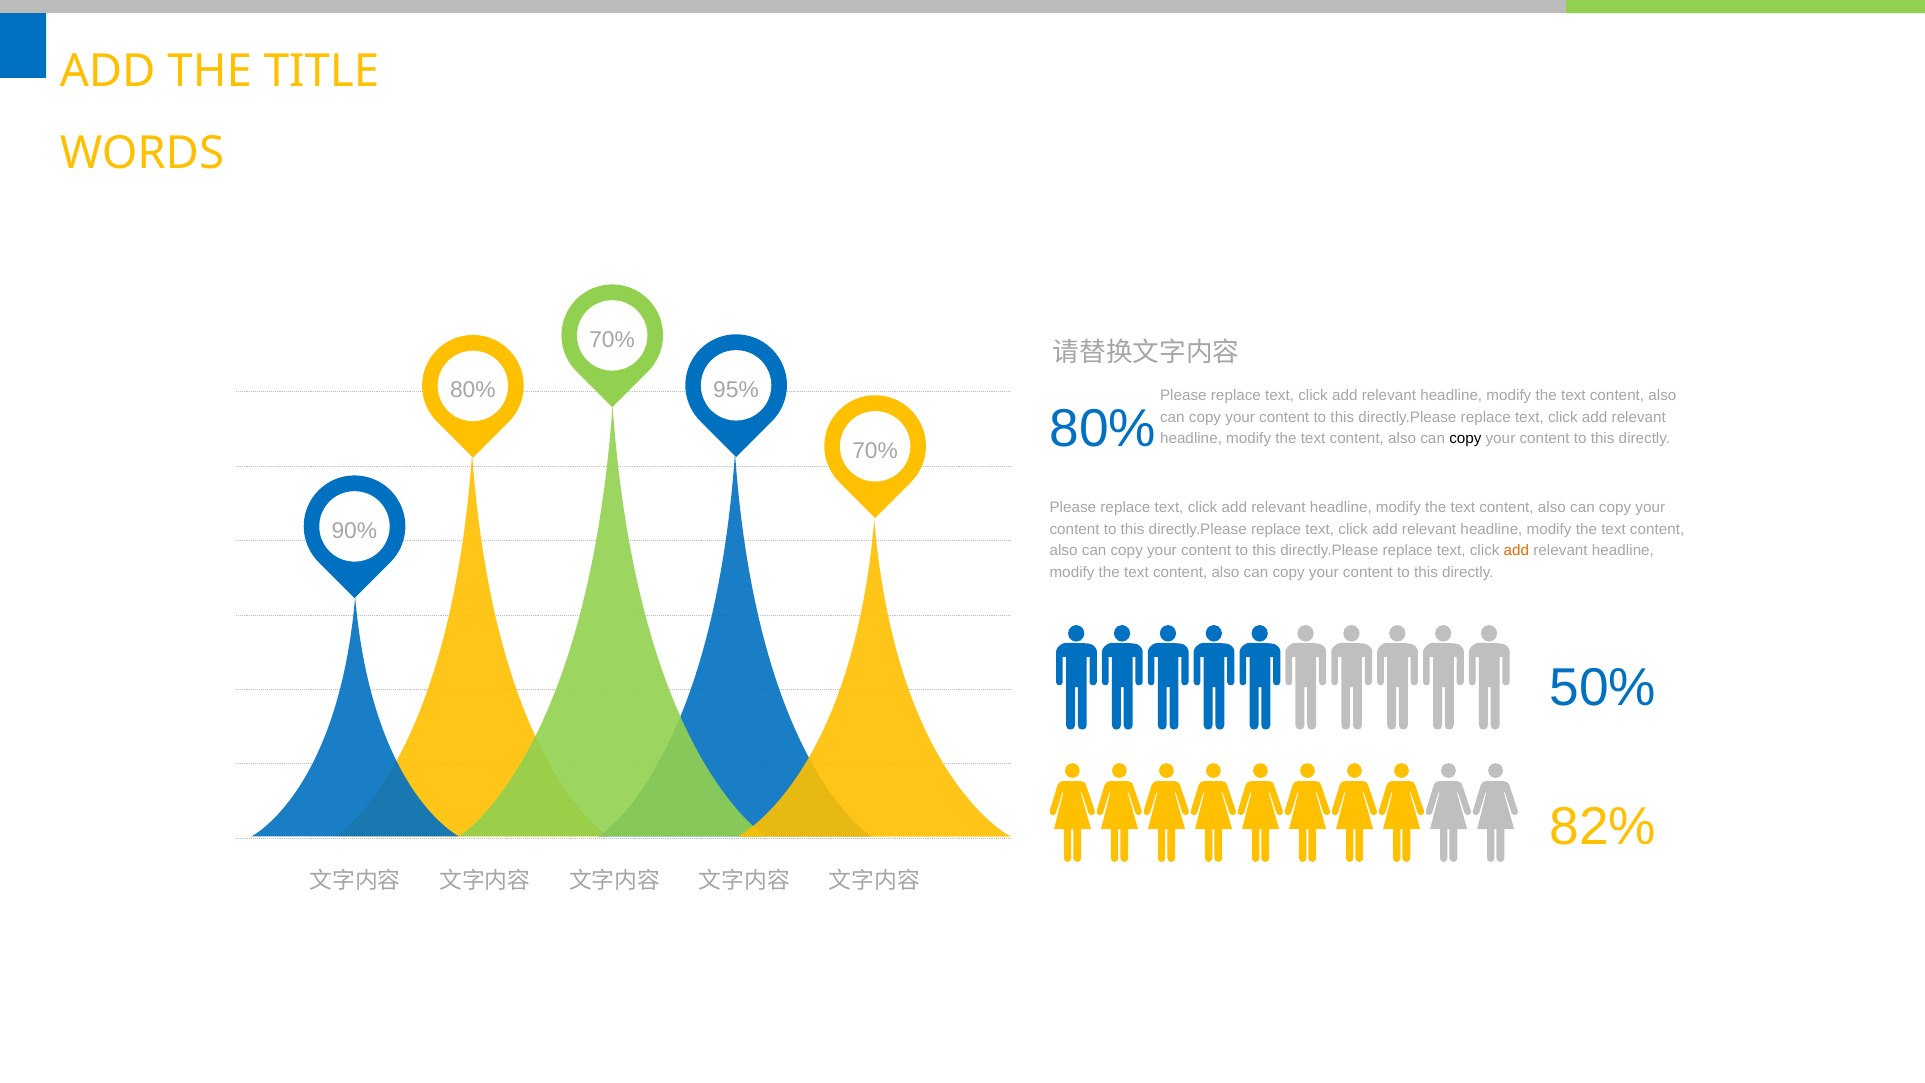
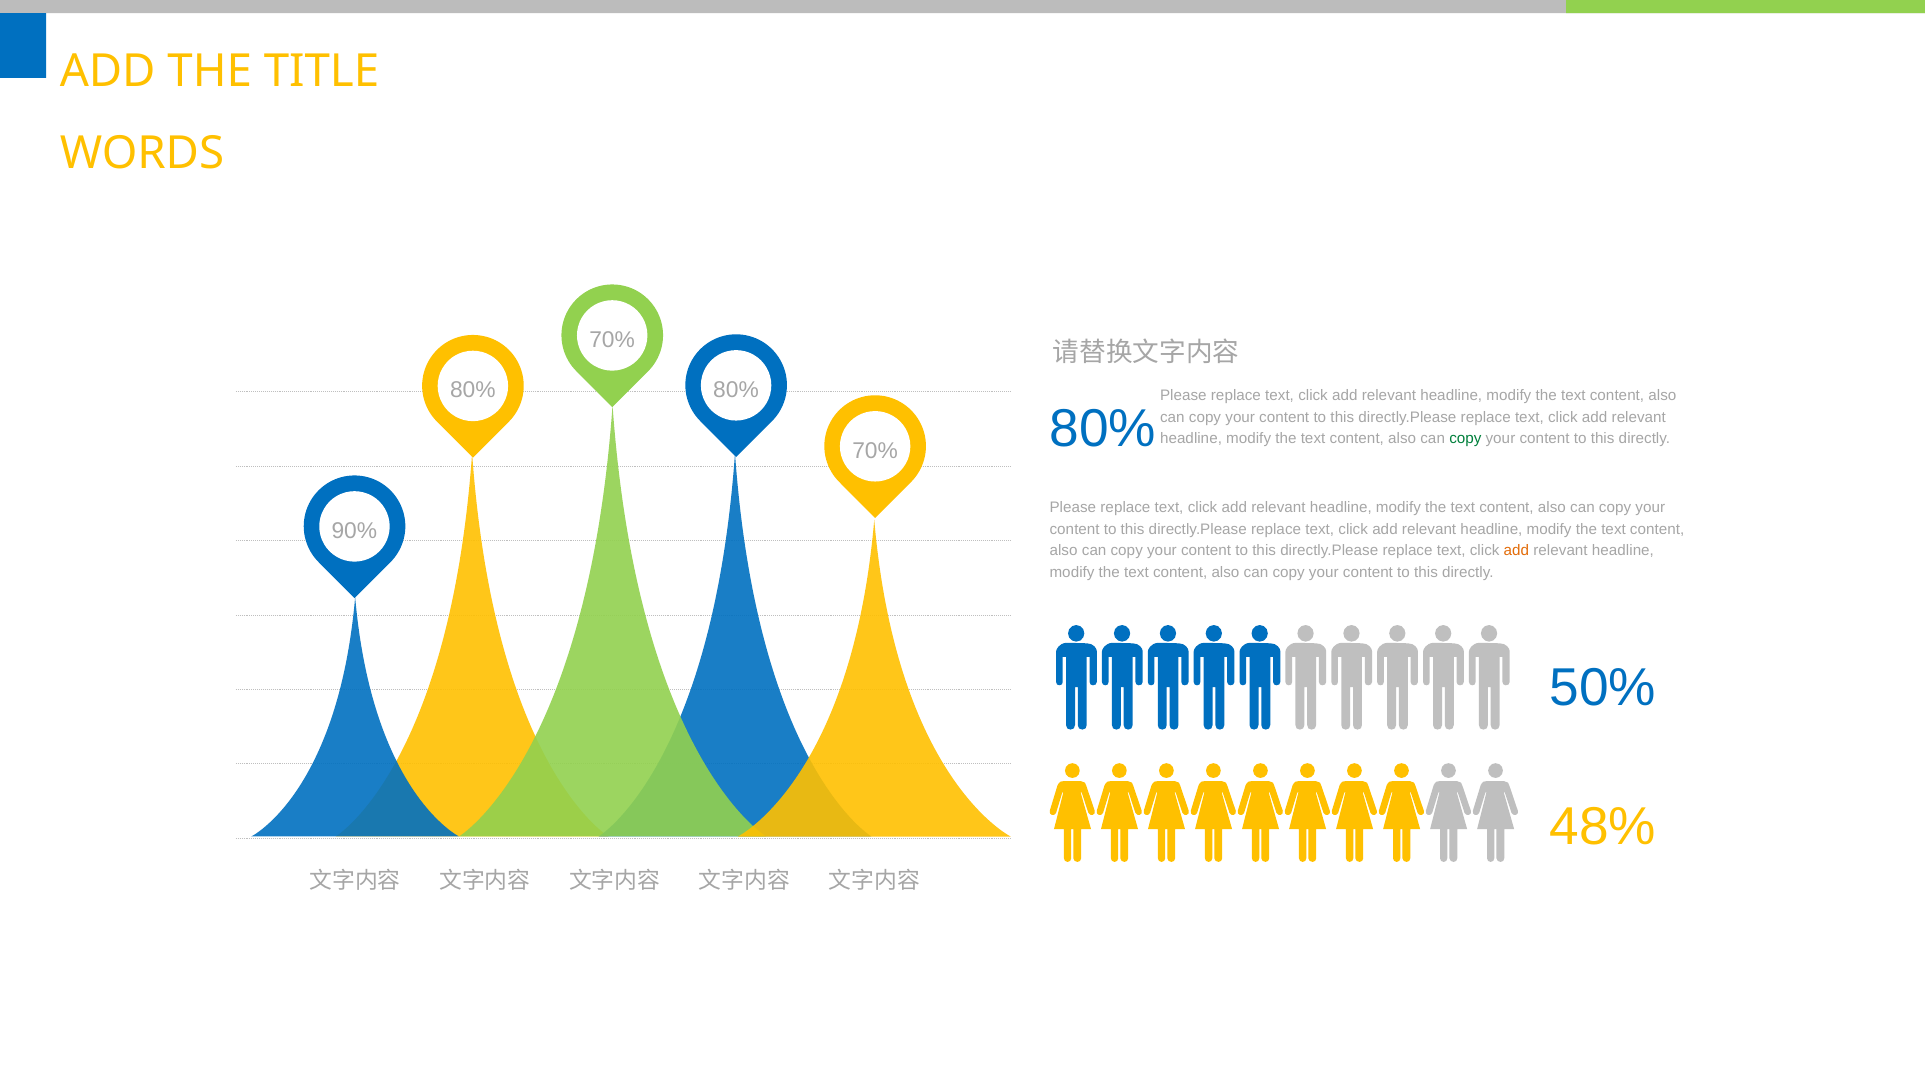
95%: 95% -> 80% (736, 390)
copy colour: black -> green (1465, 439)
82%: 82% -> 48% (1603, 827)
